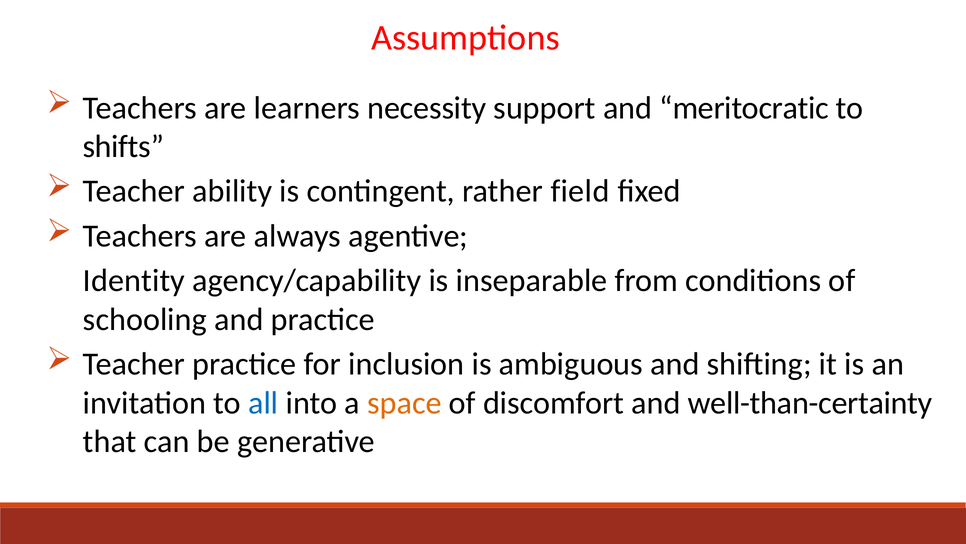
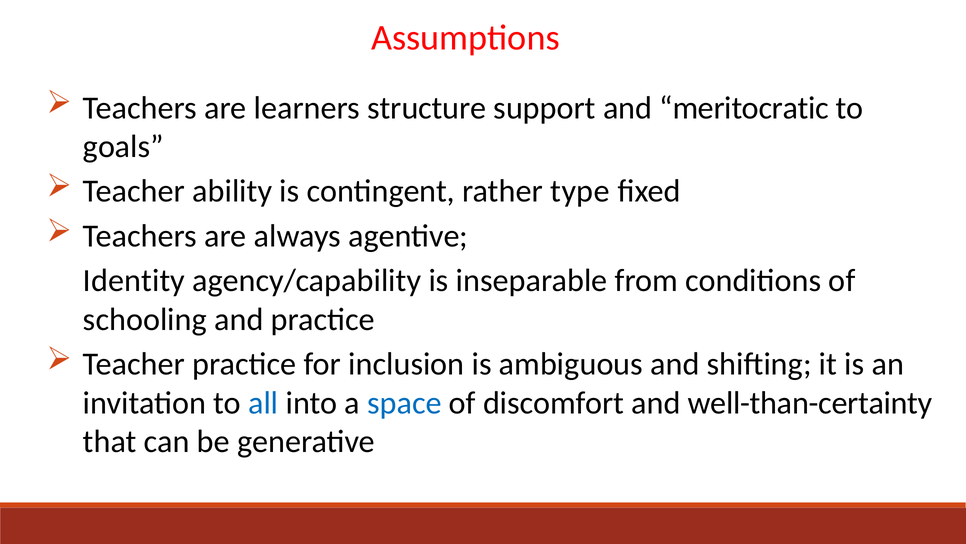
necessity: necessity -> structure (427, 108)
shifts: shifts -> goals (123, 146)
field: field -> type (580, 191)
space colour: orange -> blue (404, 403)
